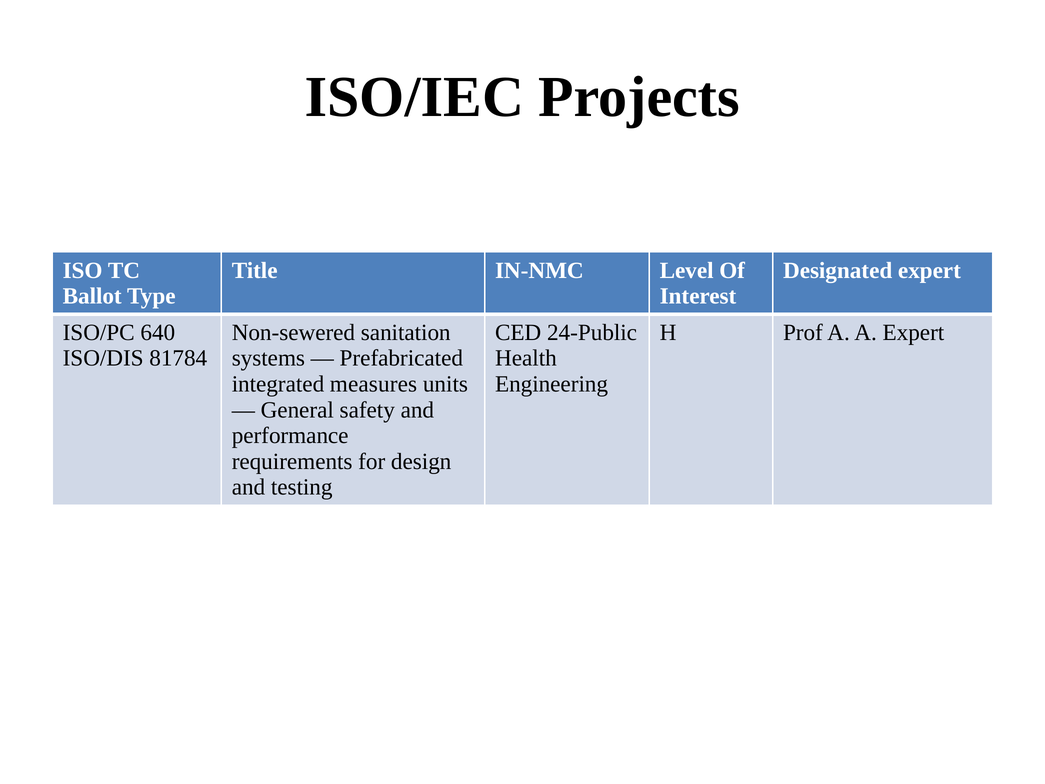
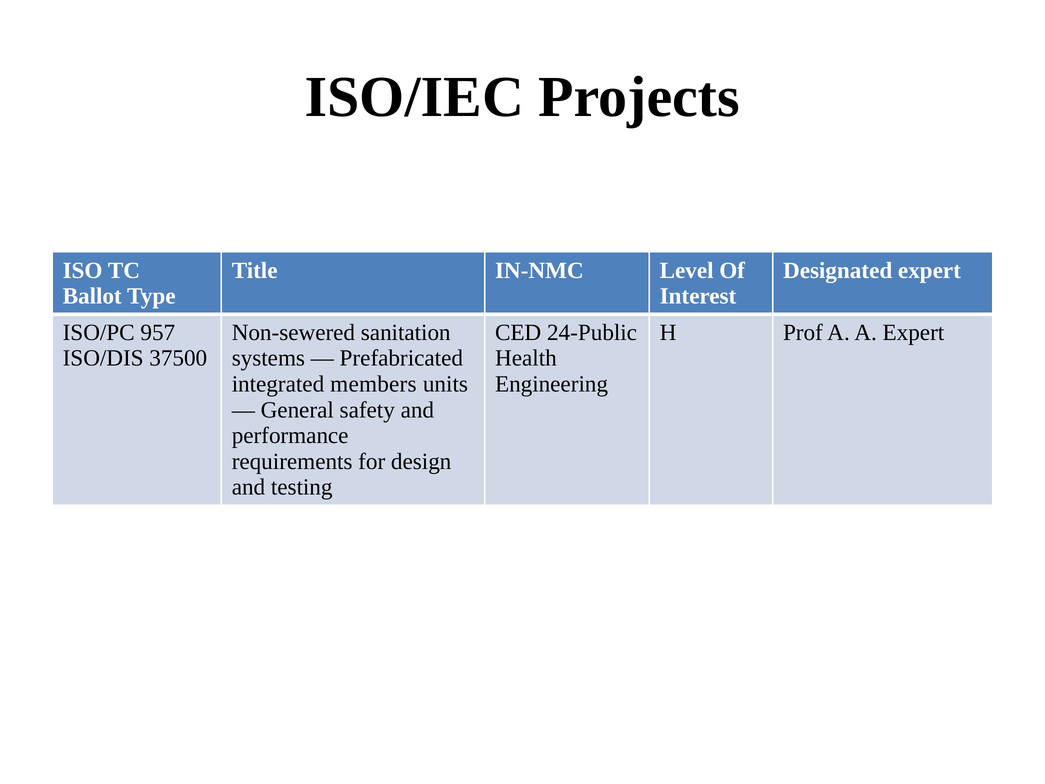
640: 640 -> 957 (158, 332)
81784: 81784 -> 37500 (178, 358)
measures: measures -> members (373, 384)
